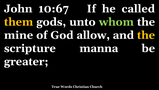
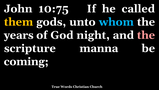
10:67: 10:67 -> 10:75 (54, 9)
whom colour: light green -> light blue (116, 22)
mine: mine -> years (19, 35)
allow: allow -> night (93, 35)
the colour: yellow -> pink (146, 35)
greater: greater -> coming (26, 61)
